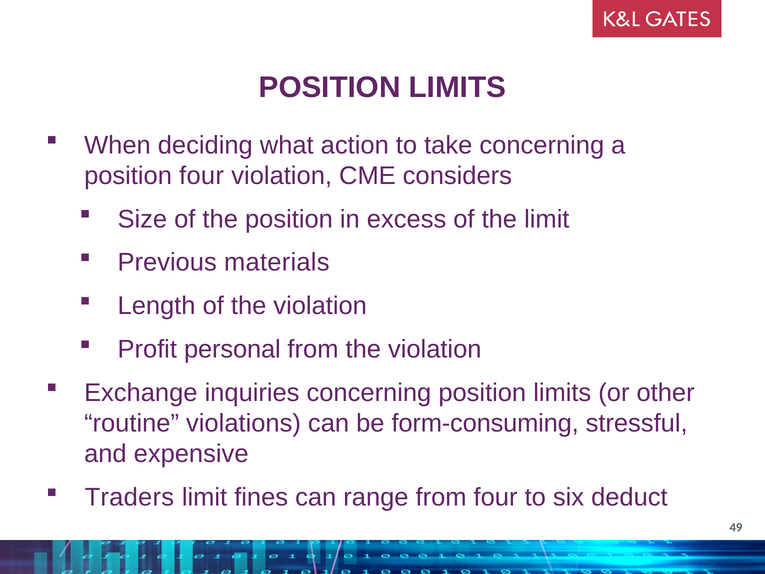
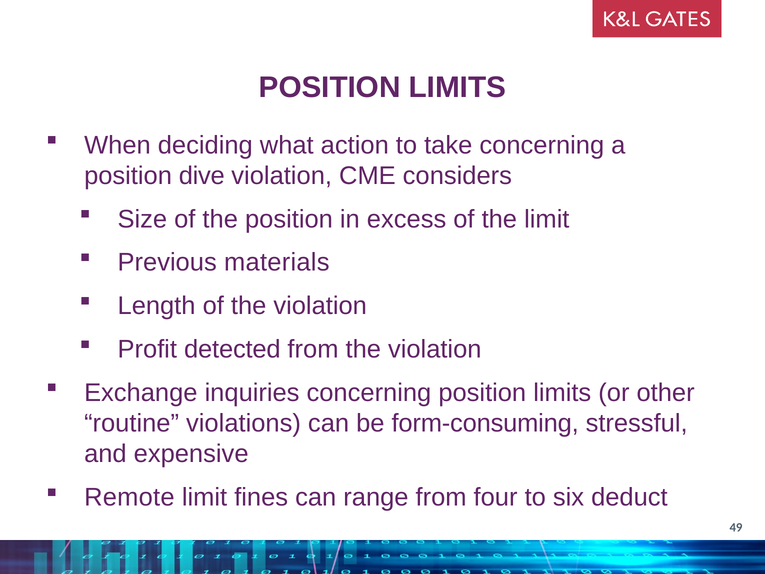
position four: four -> dive (202, 176)
personal: personal -> detected (232, 349)
Traders: Traders -> Remote (129, 497)
